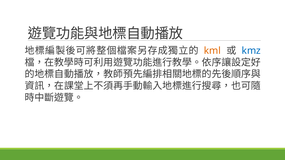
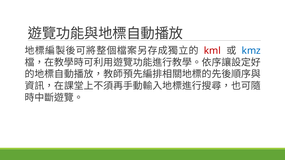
kml colour: orange -> red (212, 51)
